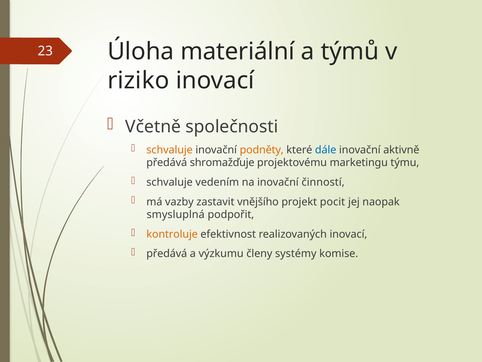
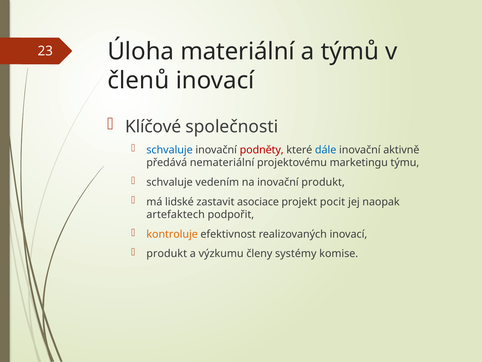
riziko: riziko -> členů (138, 80)
Včetně: Včetně -> Klíčové (153, 127)
schvaluje colour: orange -> blue (170, 150)
podněty colour: orange -> red (262, 150)
shromažďuje: shromažďuje -> nemateriální (222, 162)
inovační činností: činností -> produkt (323, 182)
vazby: vazby -> lidské (179, 202)
vnějšího: vnějšího -> asociace (258, 202)
smysluplná: smysluplná -> artefaktech (176, 214)
předává: předává -> produkt (167, 253)
